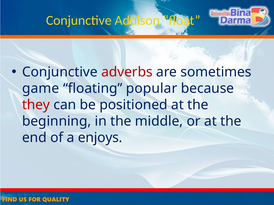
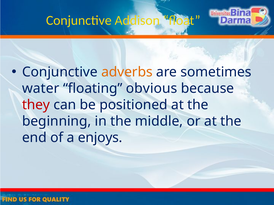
adverbs colour: red -> orange (127, 72)
game: game -> water (41, 89)
popular: popular -> obvious (152, 89)
